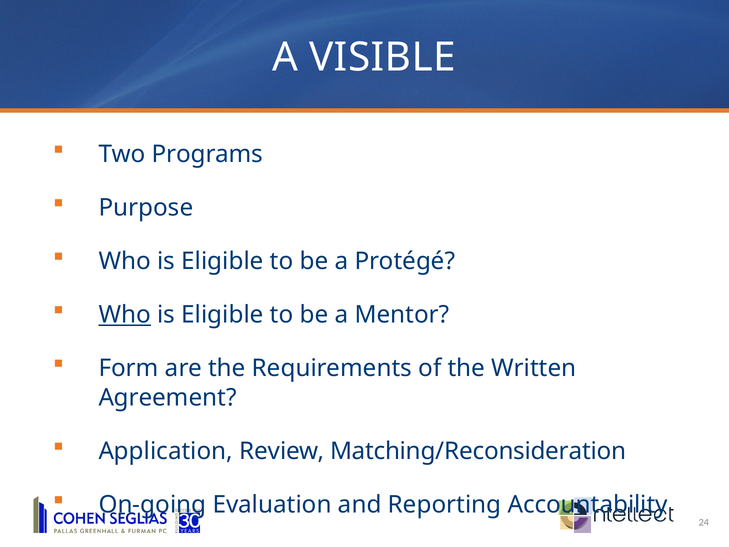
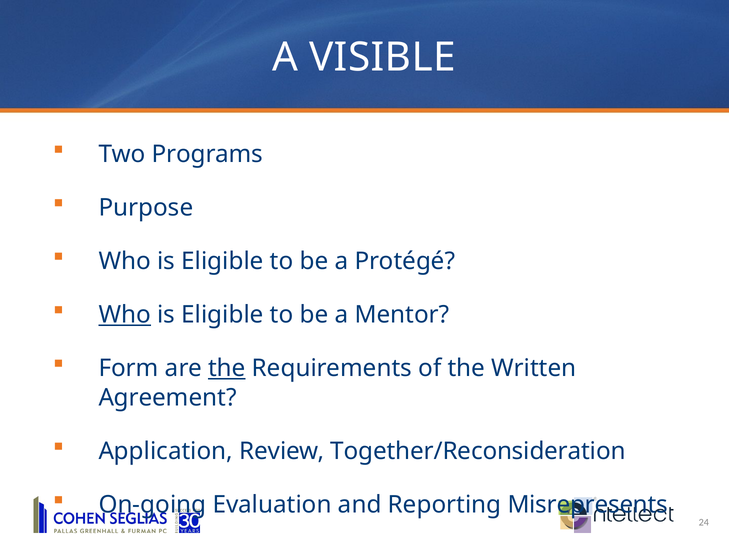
the underline: none -> present (227, 368)
Matching/Reconsideration: Matching/Reconsideration -> Together/Reconsideration (478, 451)
Accountability: Accountability -> Misrepresents (588, 504)
